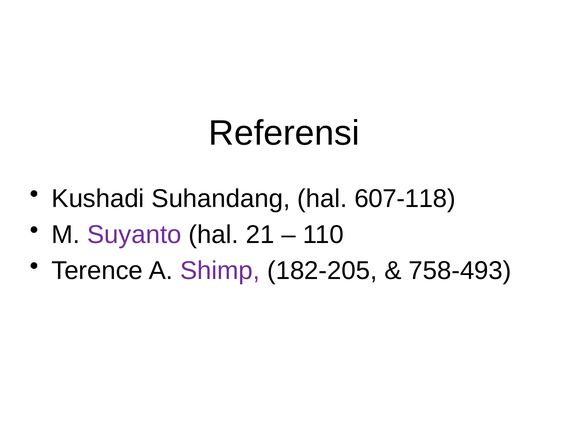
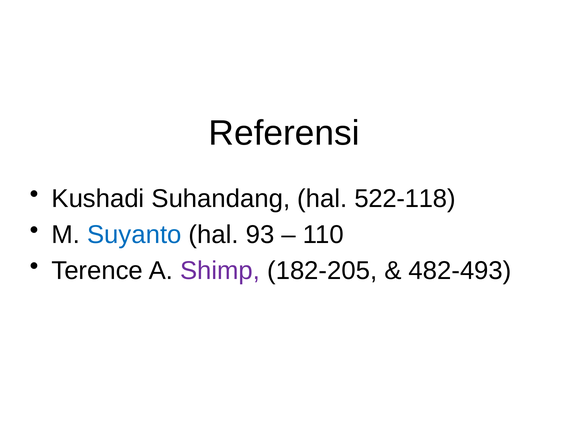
607-118: 607-118 -> 522-118 (405, 198)
Suyanto colour: purple -> blue (134, 234)
21: 21 -> 93 (260, 234)
758-493: 758-493 -> 482-493 (460, 270)
